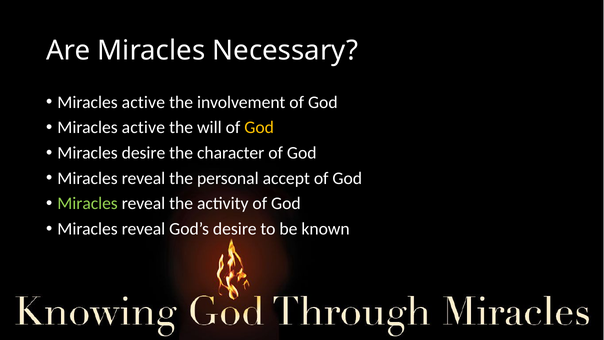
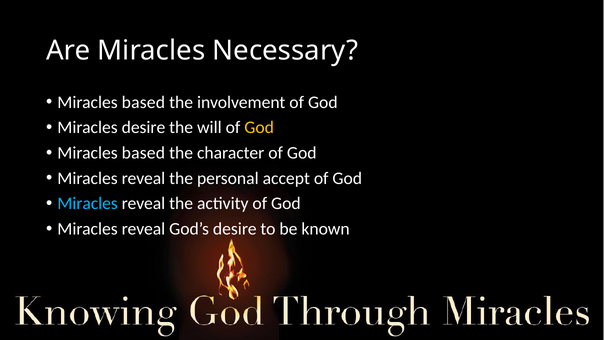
active: active -> based (143, 102)
active: active -> desire (143, 127)
desire: desire -> based (143, 153)
Miracles colour: light green -> light blue (88, 203)
